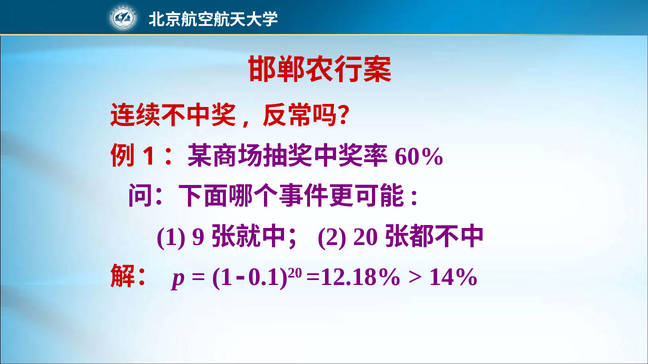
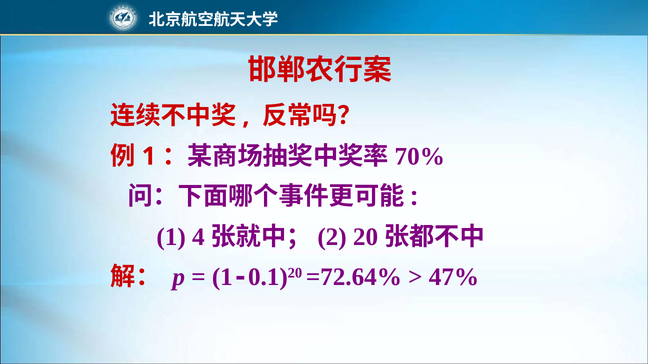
60%: 60% -> 70% (420, 157)
9: 9 -> 4 (198, 237)
=12.18%: =12.18% -> =72.64% (354, 278)
14%: 14% -> 47% (454, 278)
